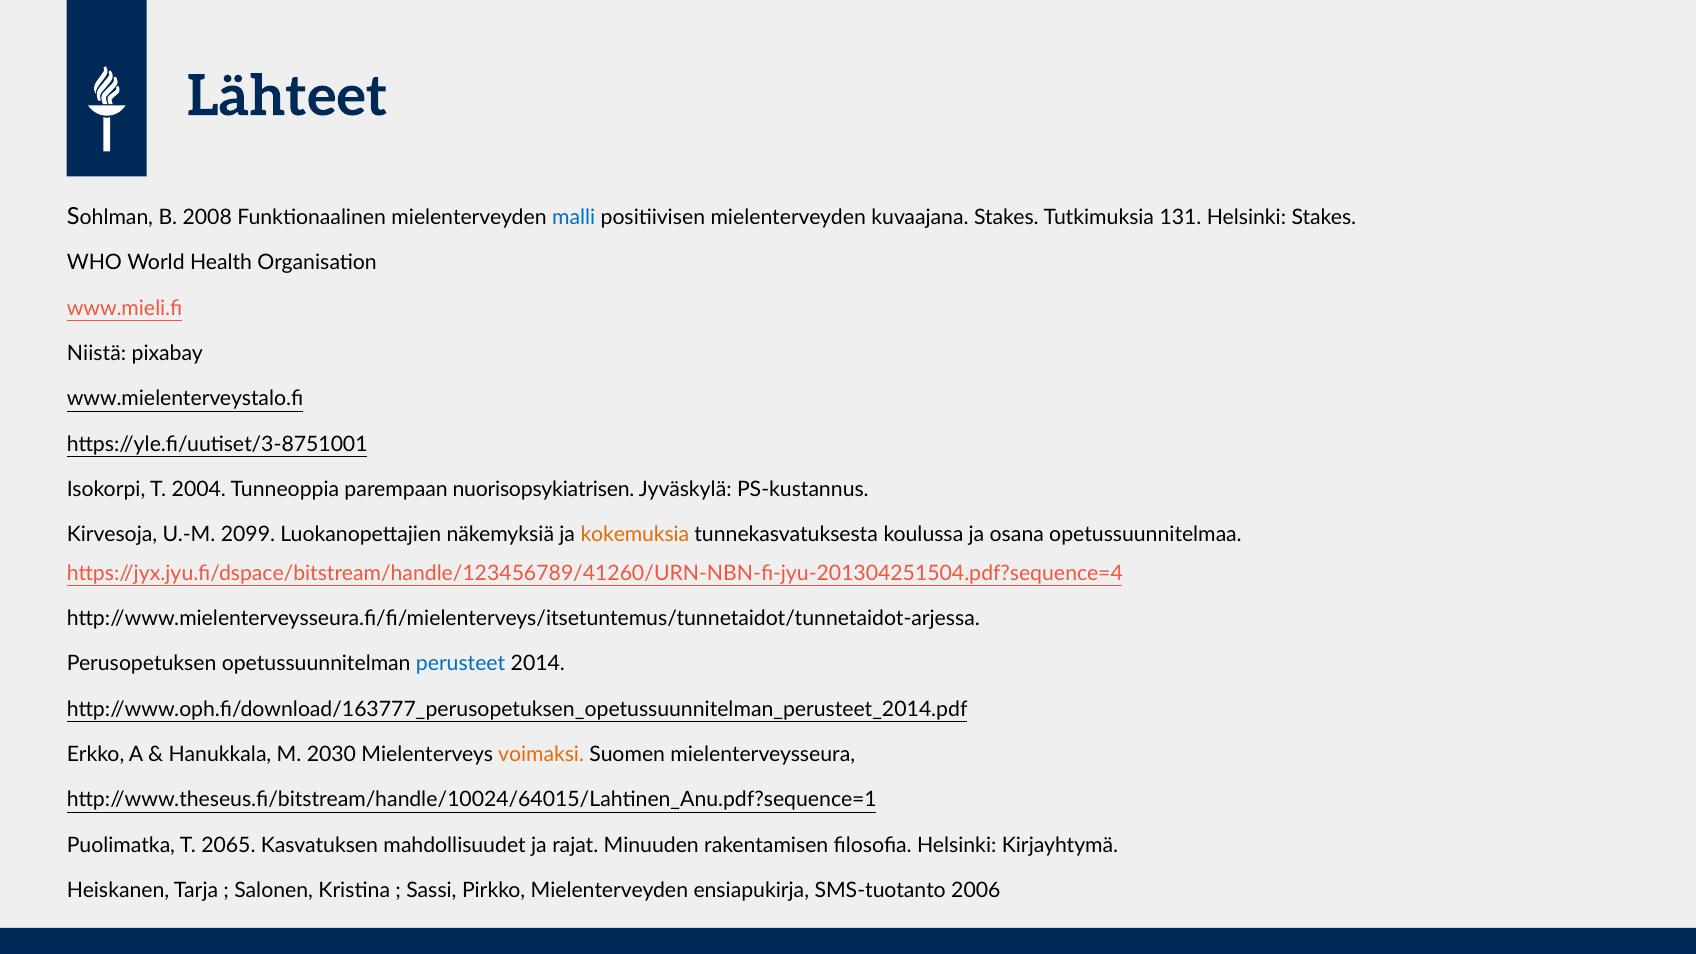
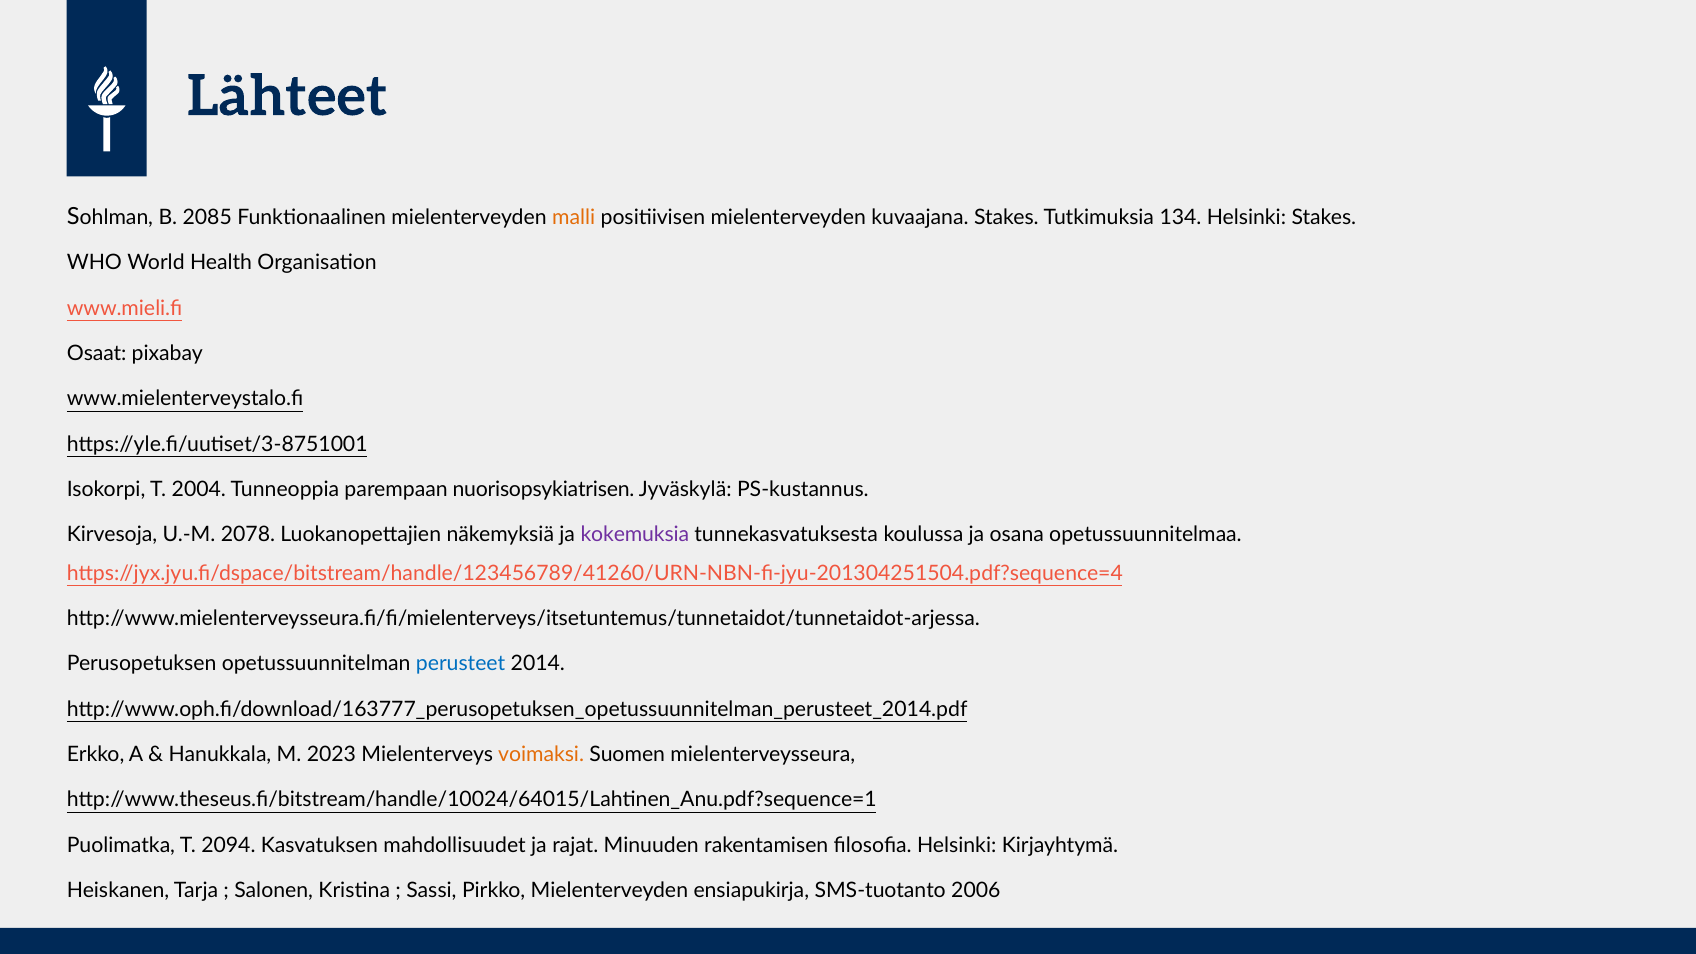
2008: 2008 -> 2085 (207, 217)
malli colour: blue -> orange (574, 217)
131: 131 -> 134 (1180, 217)
Niistä: Niistä -> Osaat (97, 354)
2099: 2099 -> 2078 (248, 535)
kokemuksia colour: orange -> purple (635, 535)
2030: 2030 -> 2023 (331, 755)
2065: 2065 -> 2094 (228, 845)
